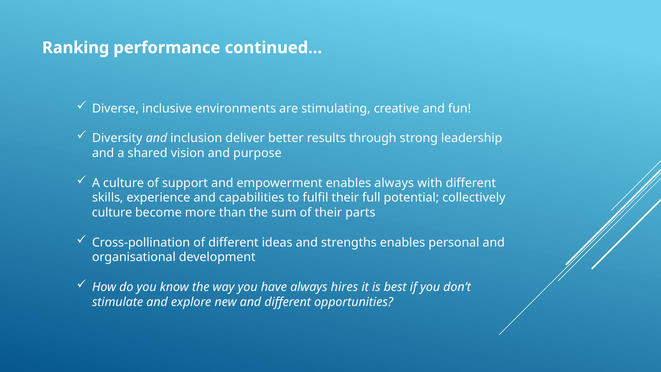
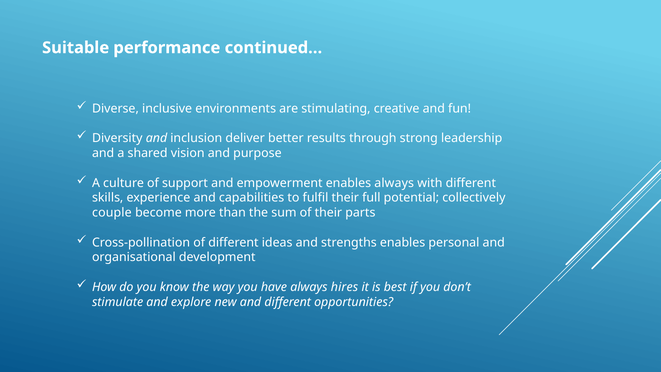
Ranking: Ranking -> Suitable (76, 48)
culture: culture -> couple (112, 213)
